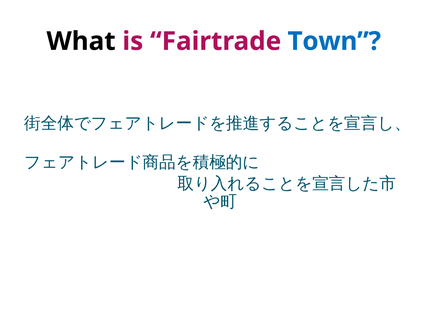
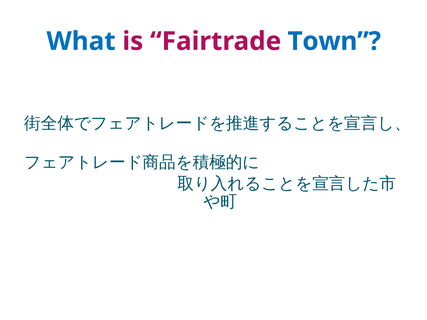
What colour: black -> blue (81, 41)
